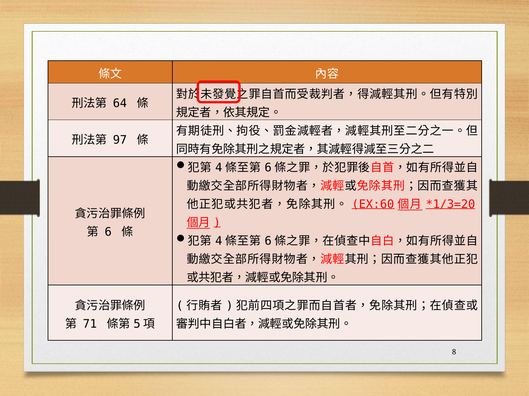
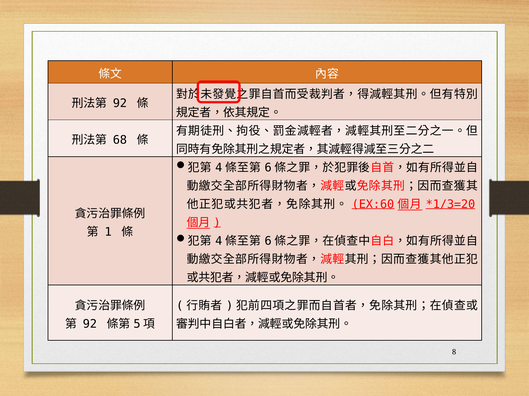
64: 64 -> 92 (120, 104)
97: 97 -> 68 (120, 140)
6: 6 -> 1 (108, 232)
71: 71 -> 92 (90, 324)
